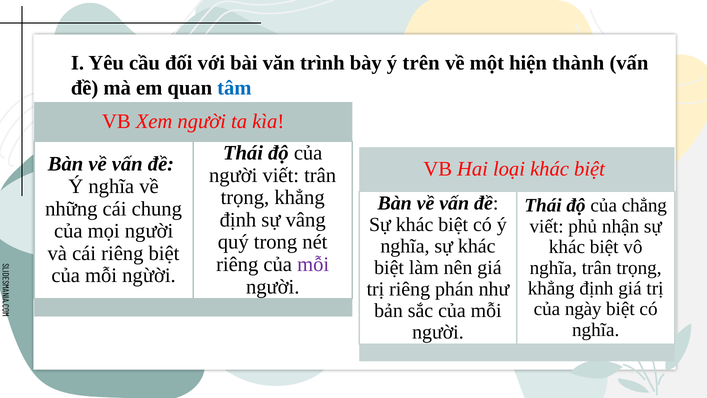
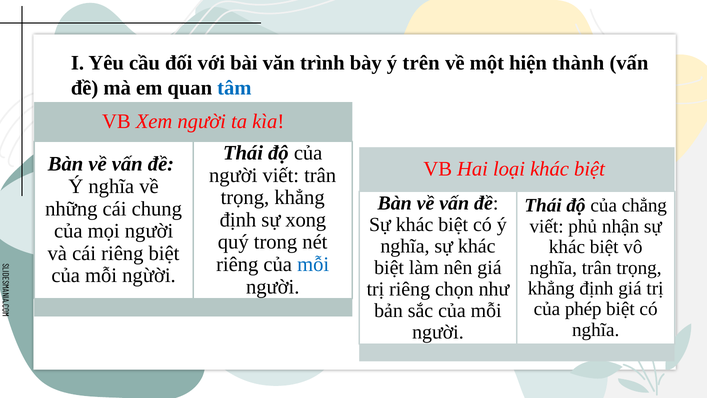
vâng: vâng -> xong (306, 220)
mỗi colour: purple -> blue (313, 264)
phán: phán -> chọn (454, 289)
ngày: ngày -> phép (583, 309)
